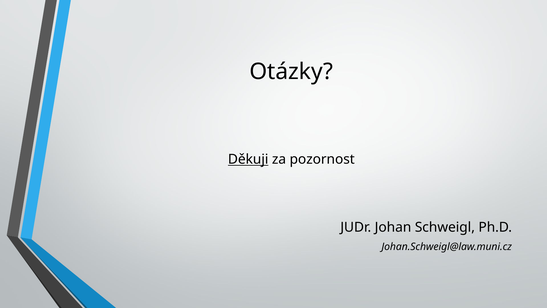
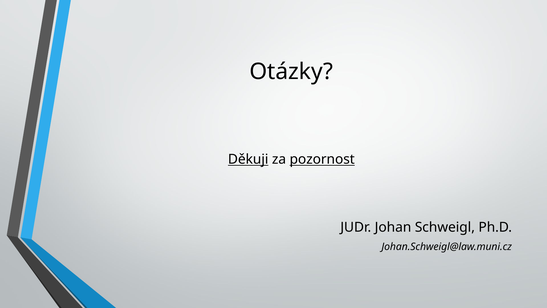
pozornost underline: none -> present (322, 159)
